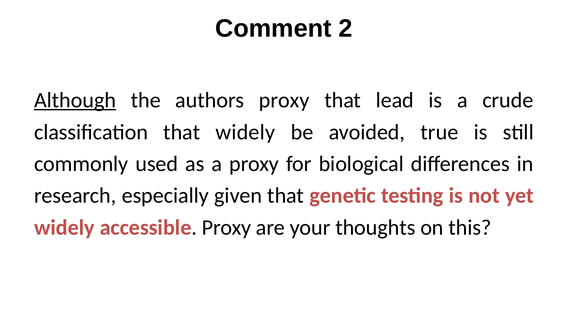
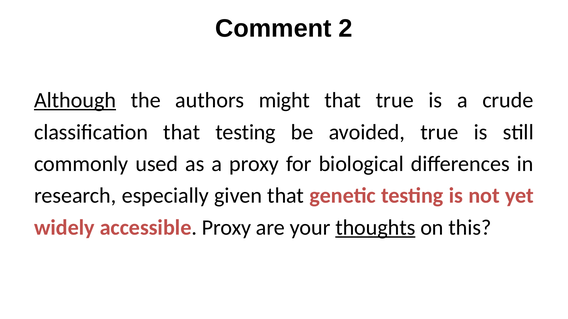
authors proxy: proxy -> might (284, 100)
that lead: lead -> true (395, 100)
that widely: widely -> testing (246, 132)
thoughts underline: none -> present (375, 228)
